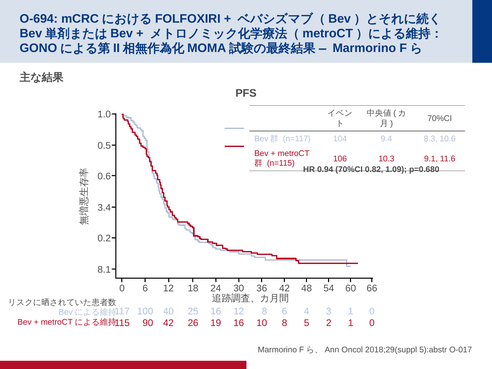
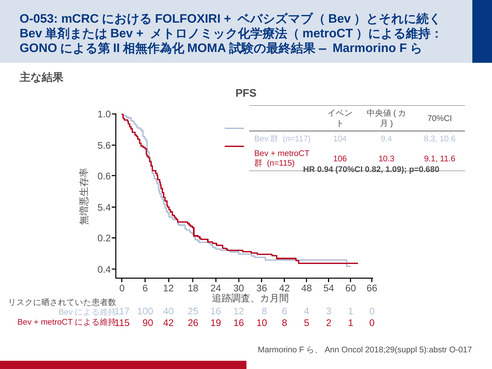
O-694: O-694 -> O-053 (39, 19)
0.5: 0.5 -> 5.6 (104, 146)
3.4: 3.4 -> 5.4 (104, 208)
8.1: 8.1 -> 0.4 (104, 270)
